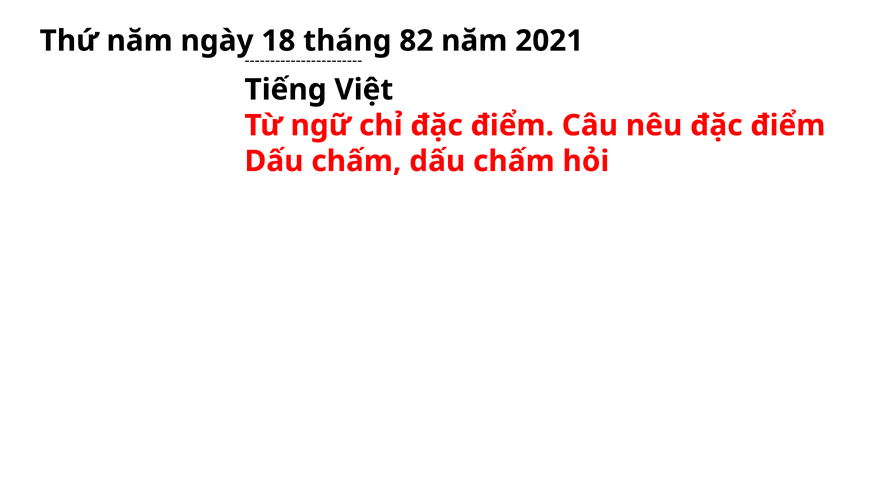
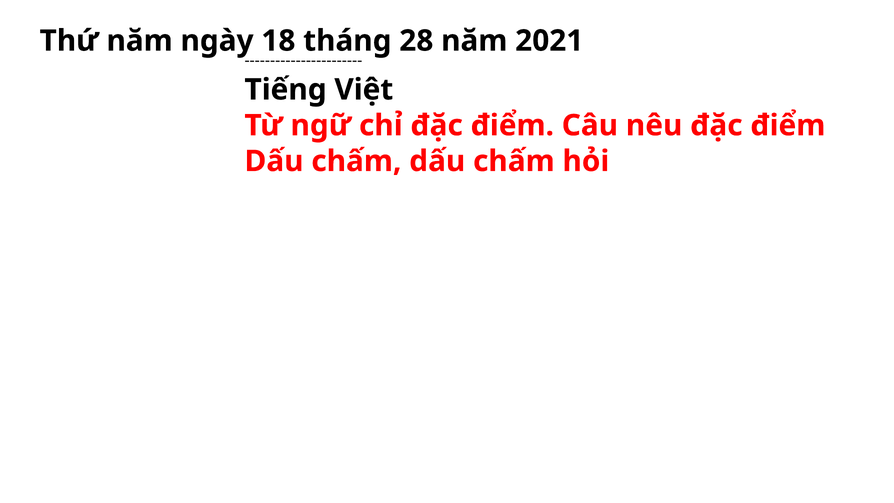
82: 82 -> 28 (416, 41)
